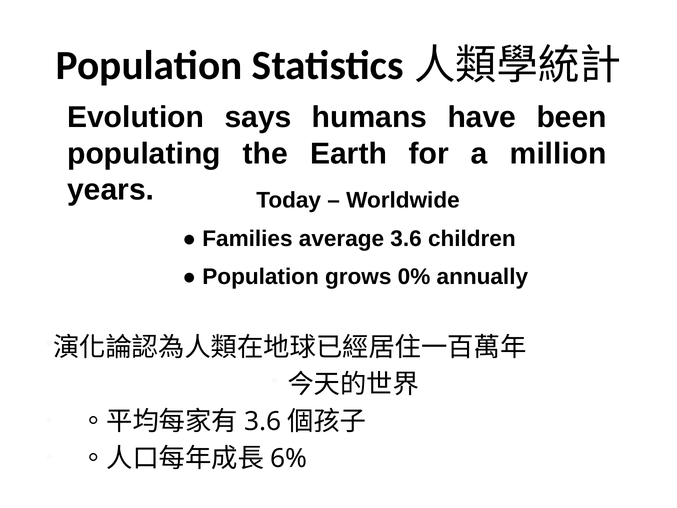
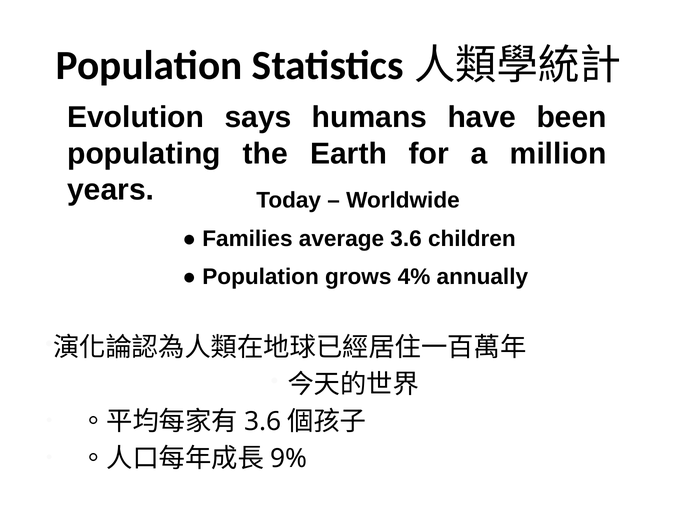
0%: 0% -> 4% (414, 277)
6%: 6% -> 9% (289, 458)
